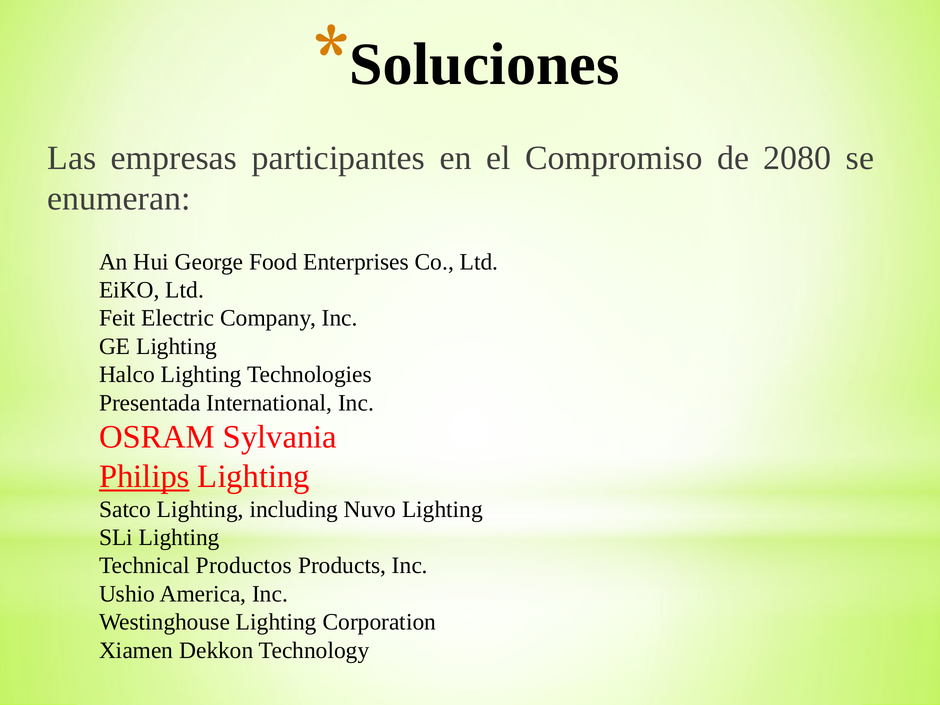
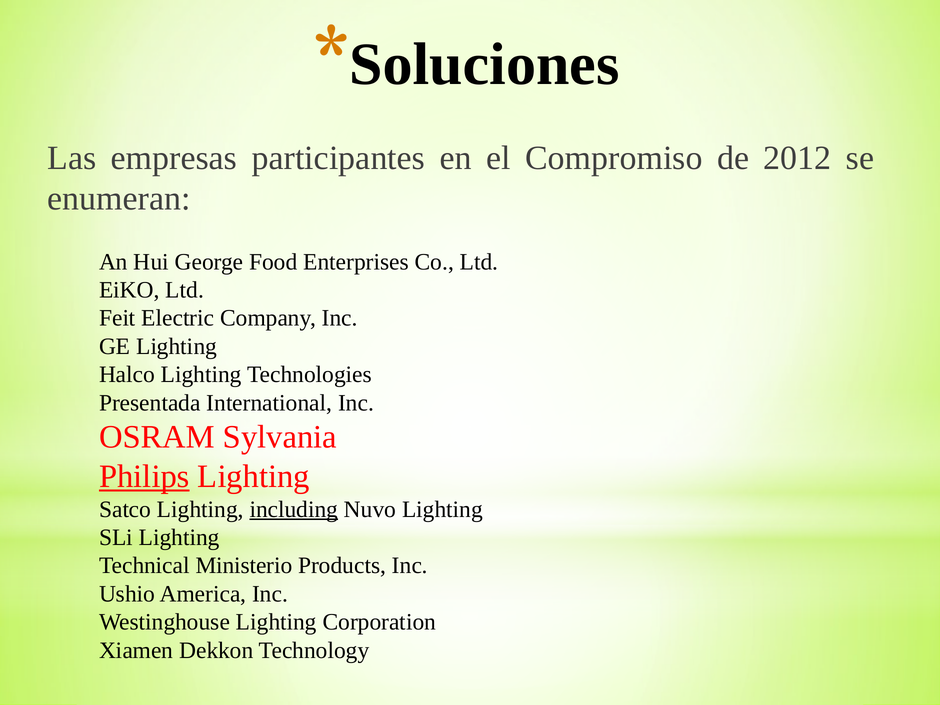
2080: 2080 -> 2012 (797, 158)
including underline: none -> present (294, 509)
Productos: Productos -> Ministerio (244, 566)
